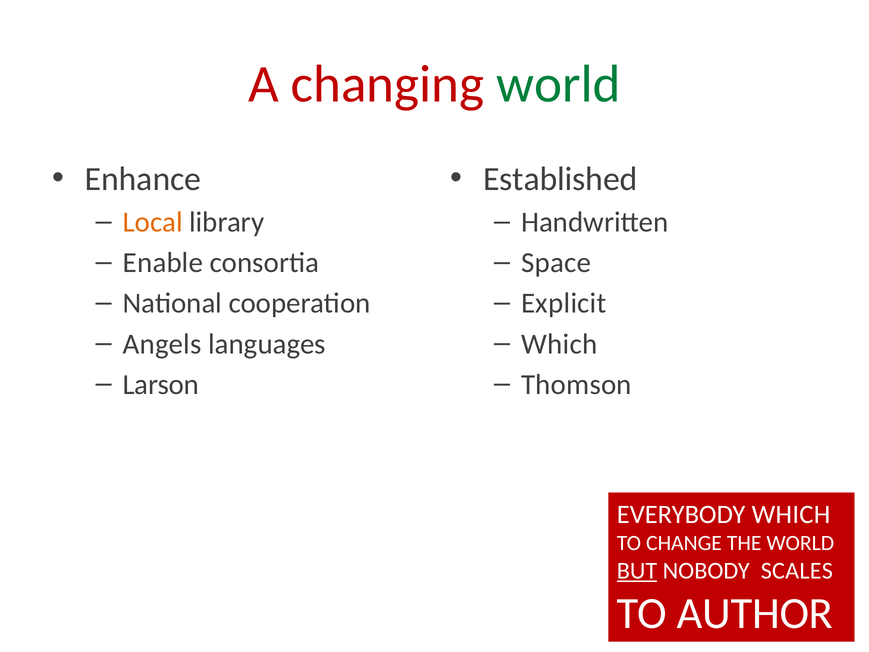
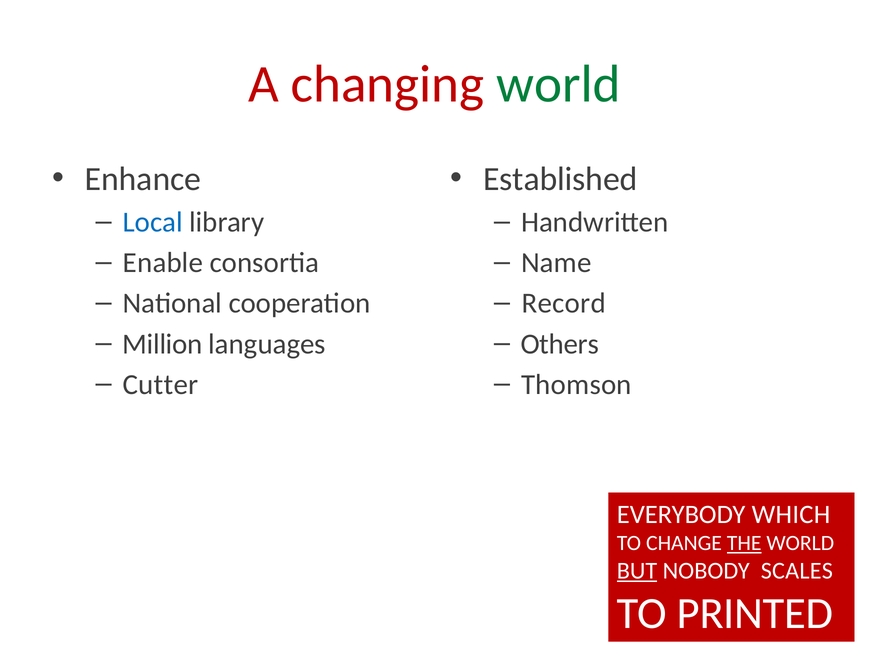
Local colour: orange -> blue (153, 222)
Space: Space -> Name (556, 263)
Explicit: Explicit -> Record (564, 303)
Angels: Angels -> Million (162, 344)
Which: Which -> Others (560, 344)
Larson: Larson -> Cutter (161, 384)
THE underline: none -> present (744, 543)
AUTHOR: AUTHOR -> PRINTED (755, 613)
